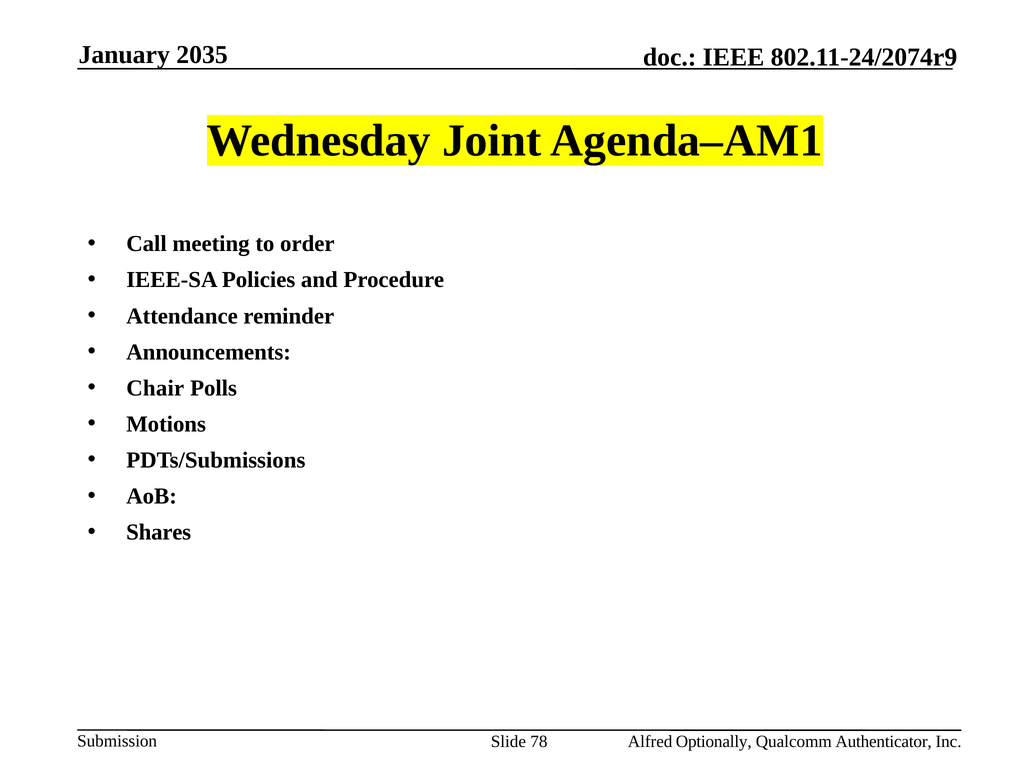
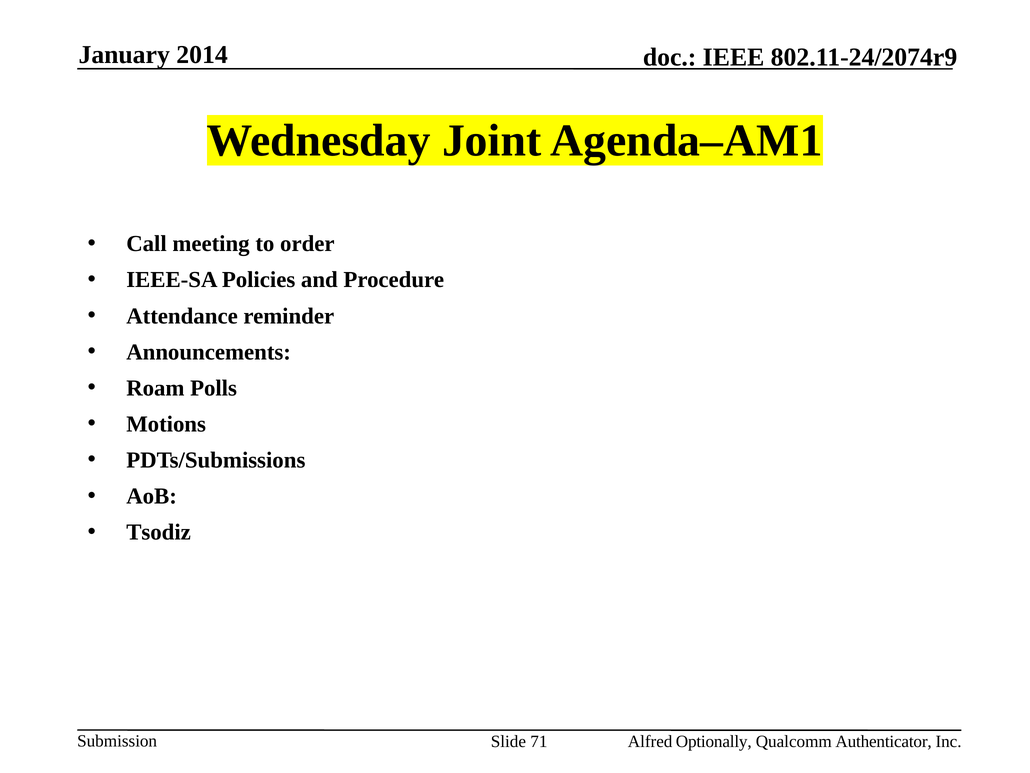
2035: 2035 -> 2014 (202, 55)
Chair: Chair -> Roam (155, 388)
Shares: Shares -> Tsodiz (159, 532)
78: 78 -> 71 (539, 741)
